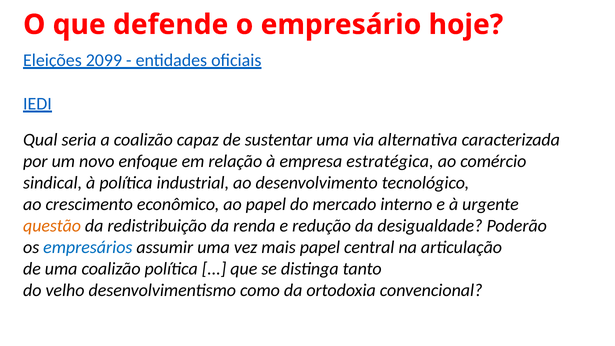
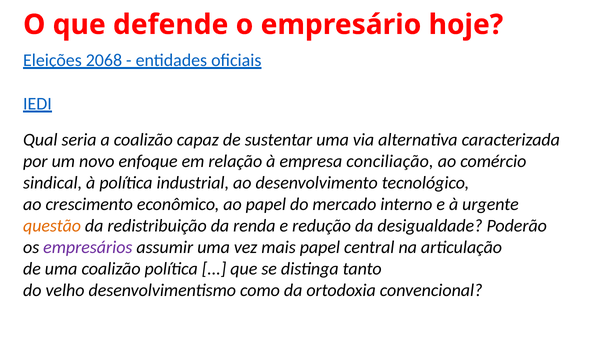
2099: 2099 -> 2068 (104, 60)
estratégica: estratégica -> conciliação (390, 161)
empresários colour: blue -> purple (88, 247)
